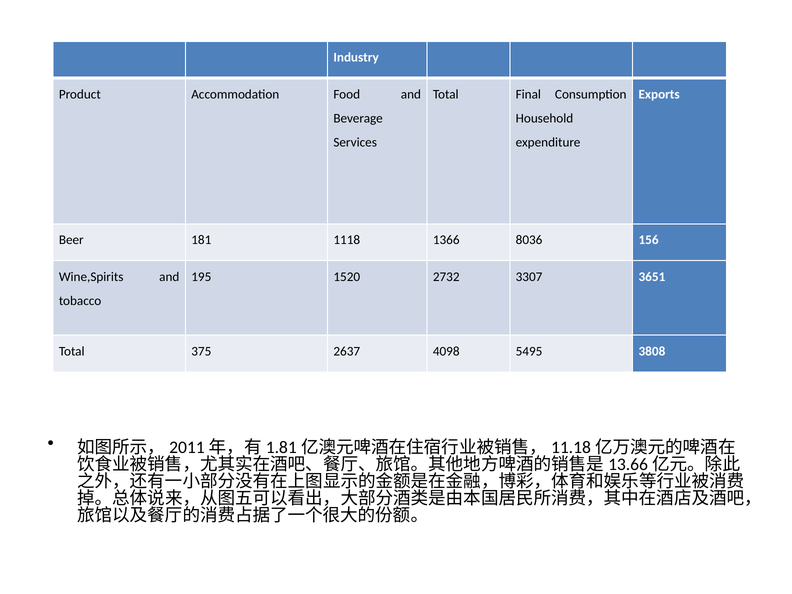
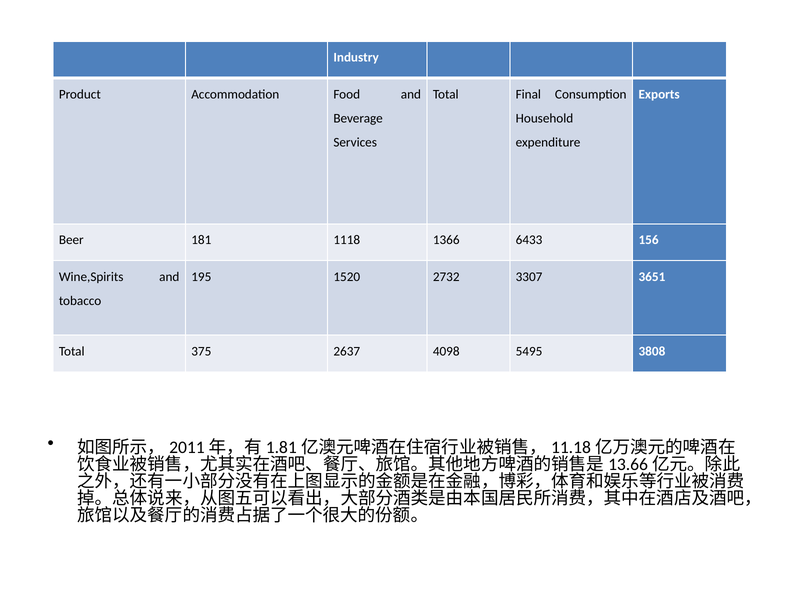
8036: 8036 -> 6433 (529, 240)
